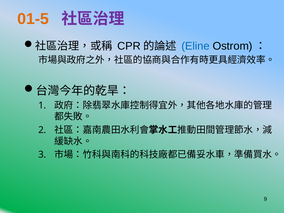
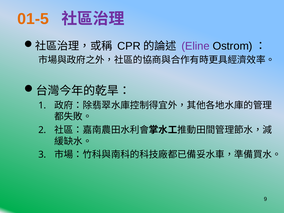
Eline colour: blue -> purple (196, 46)
